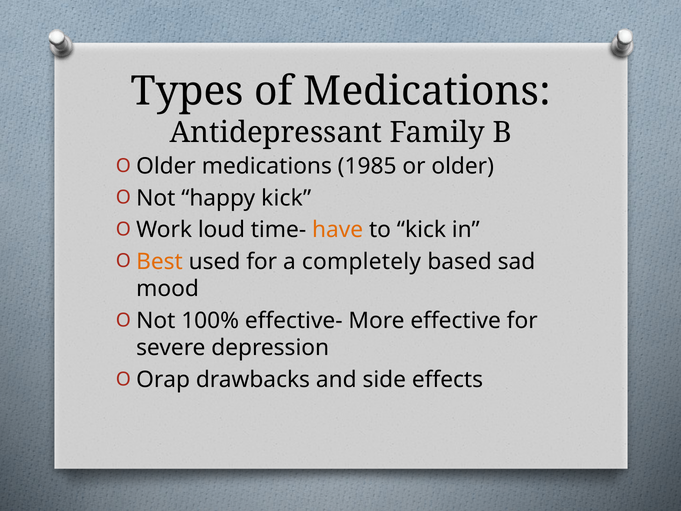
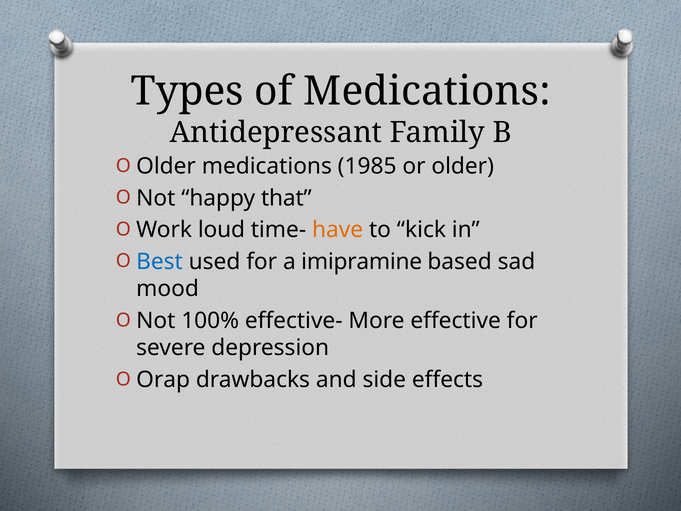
happy kick: kick -> that (286, 198)
Best colour: orange -> blue (159, 261)
completely: completely -> imipramine (362, 261)
